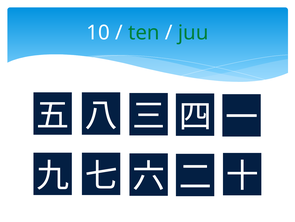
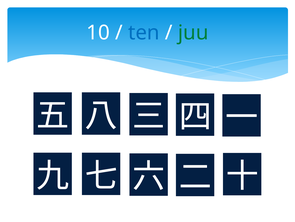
ten colour: green -> blue (144, 33)
